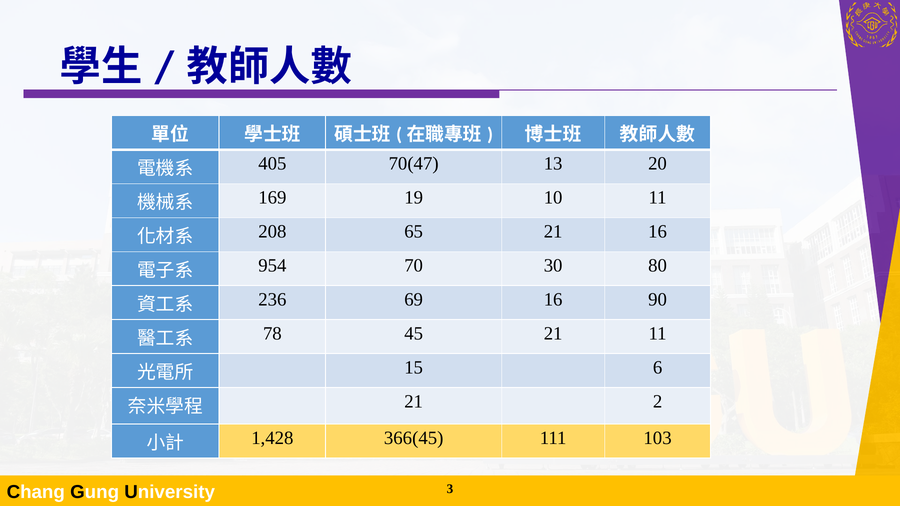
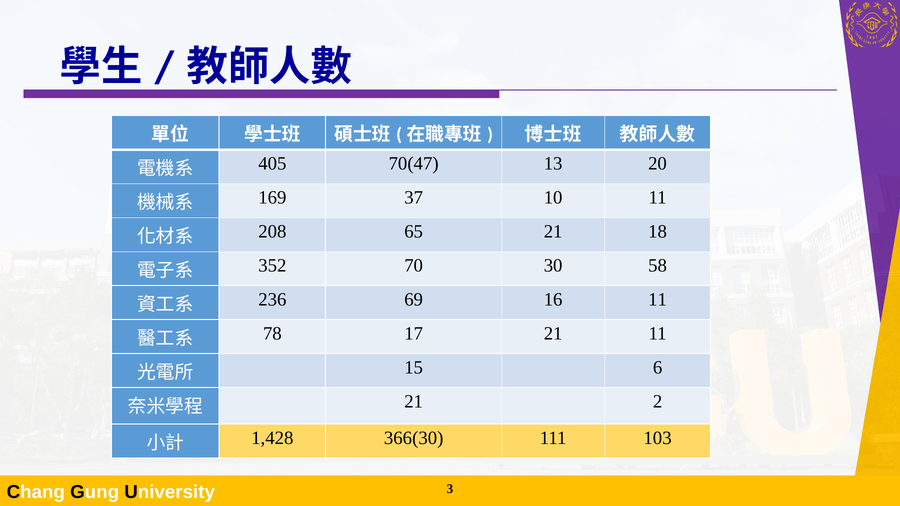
19: 19 -> 37 (414, 198)
21 16: 16 -> 18 (658, 232)
954: 954 -> 352 (272, 266)
80: 80 -> 58 (658, 266)
16 90: 90 -> 11 (658, 300)
45: 45 -> 17 (414, 334)
366(45: 366(45 -> 366(30 (414, 438)
